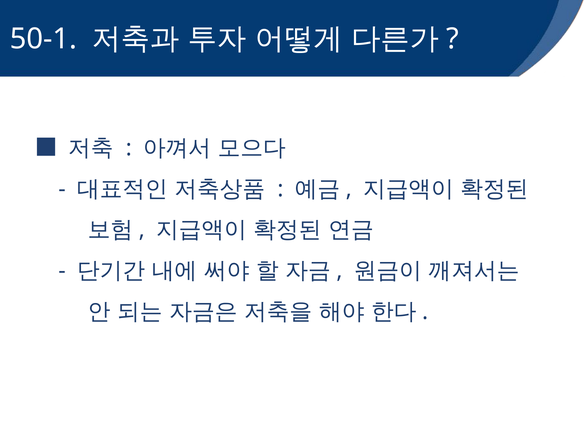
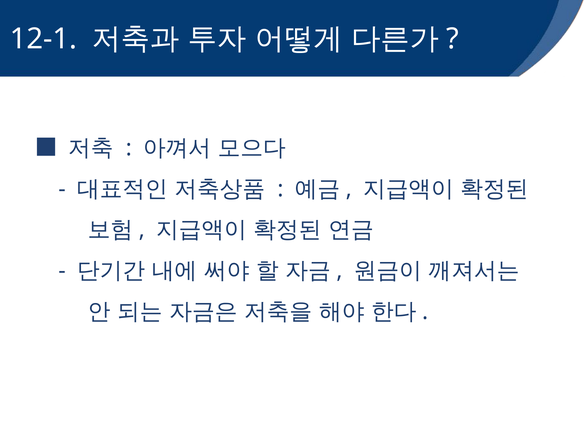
50-1: 50-1 -> 12-1 (43, 39)
